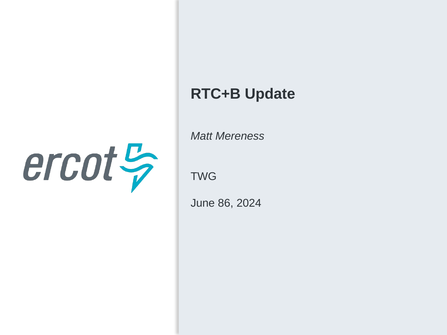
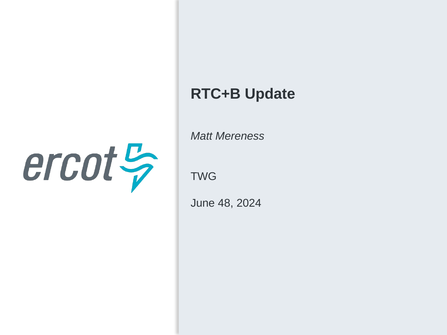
86: 86 -> 48 (226, 203)
